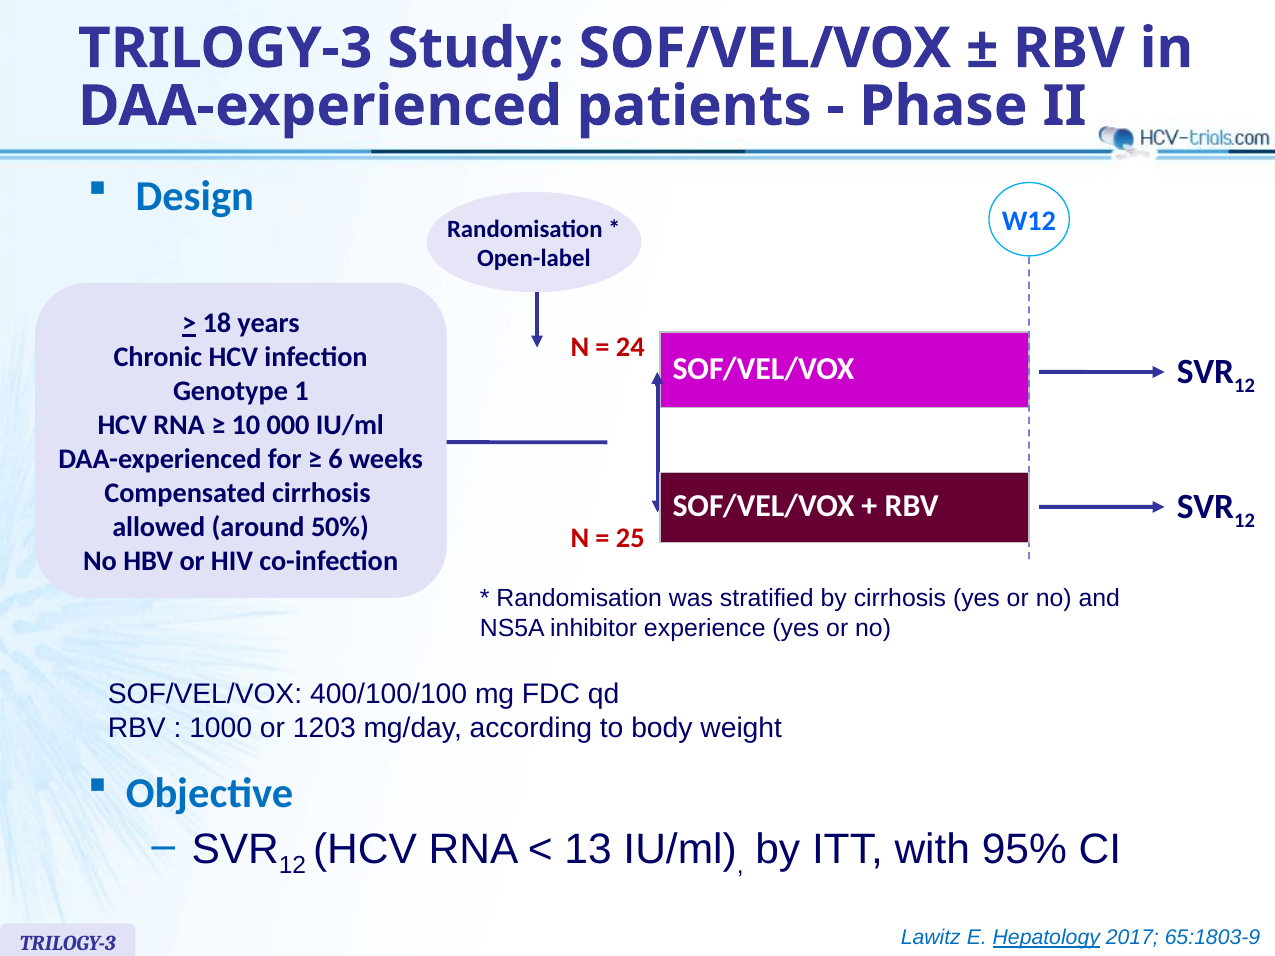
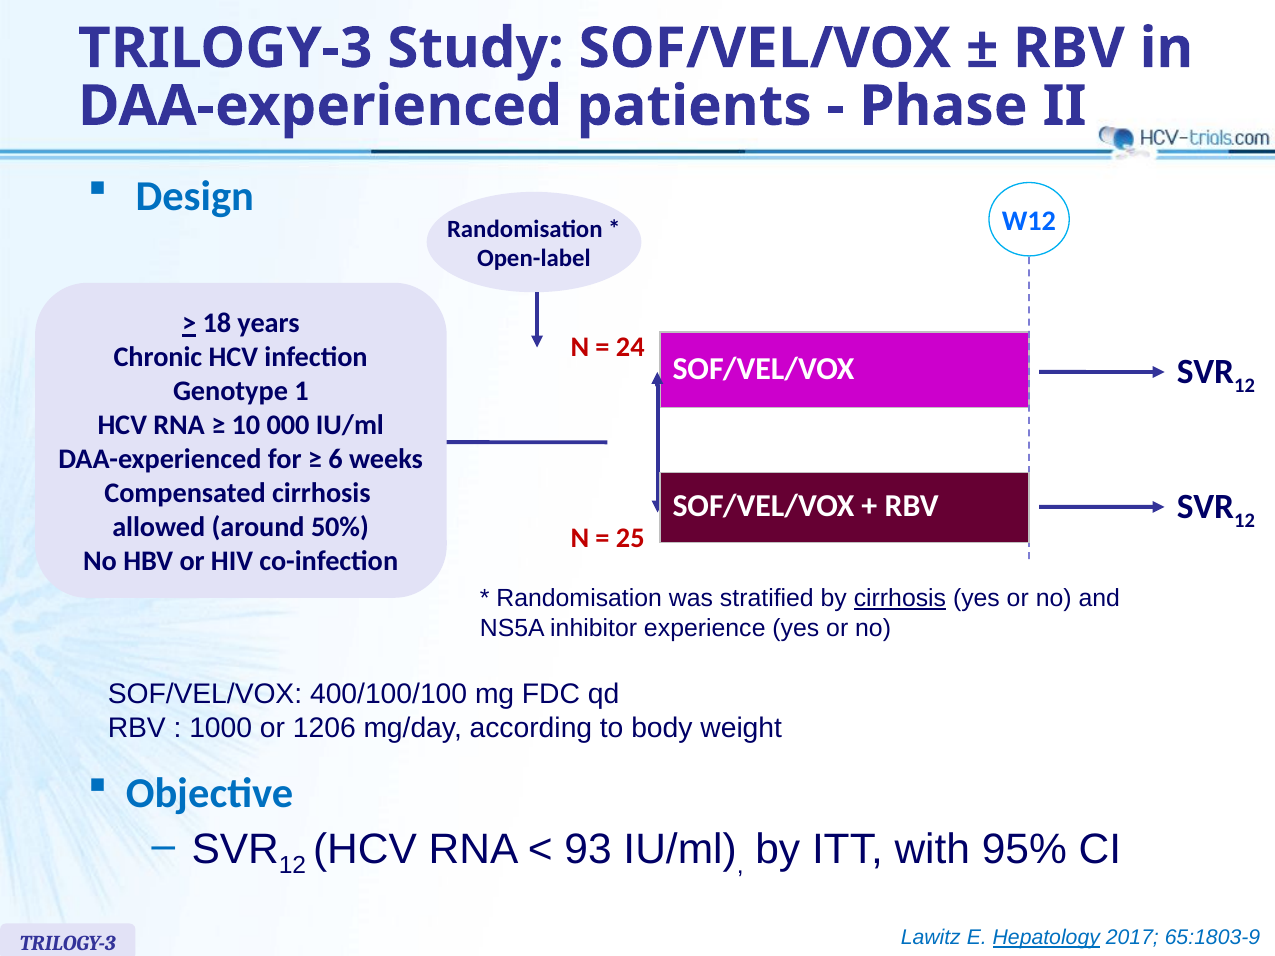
cirrhosis underline: none -> present (900, 599)
1203: 1203 -> 1206 (324, 728)
13: 13 -> 93 (588, 849)
